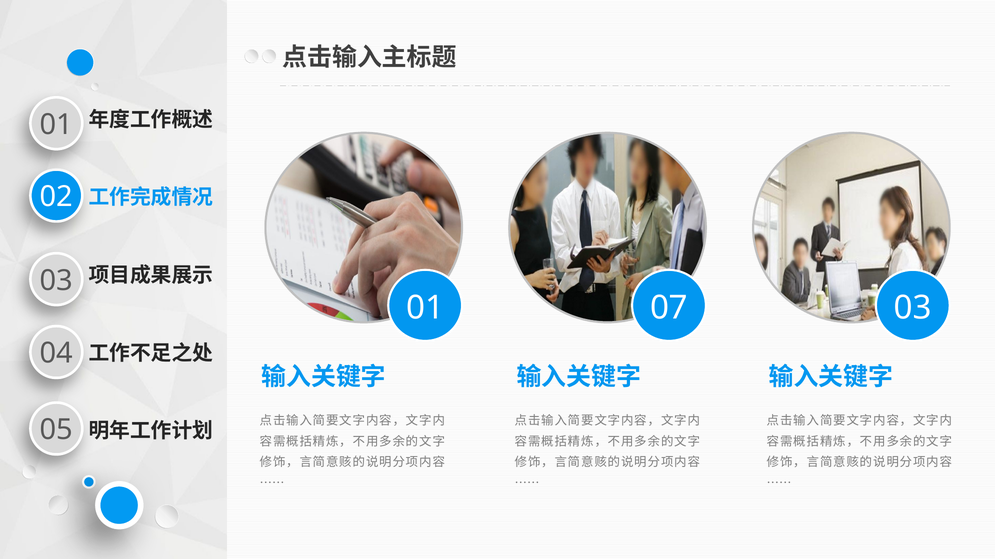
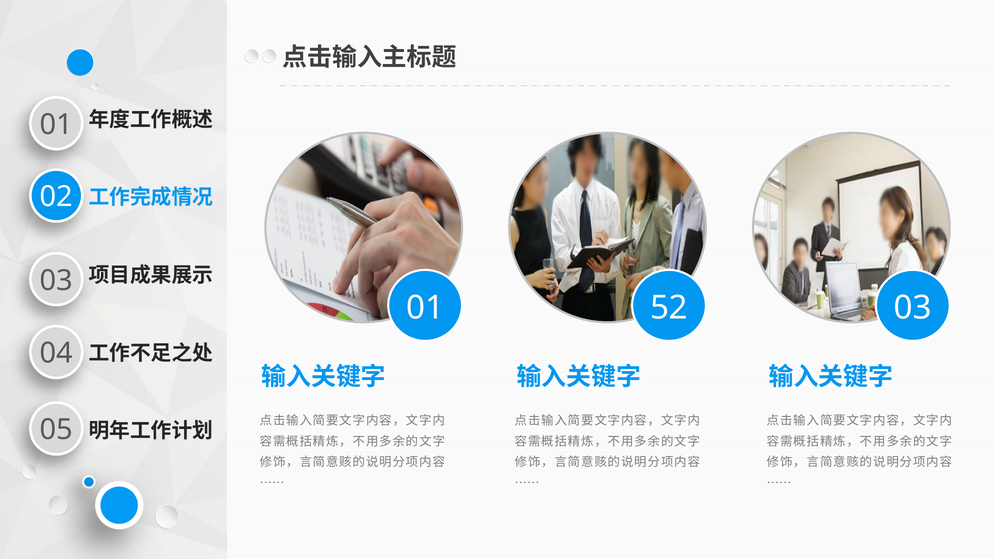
07: 07 -> 52 (669, 308)
